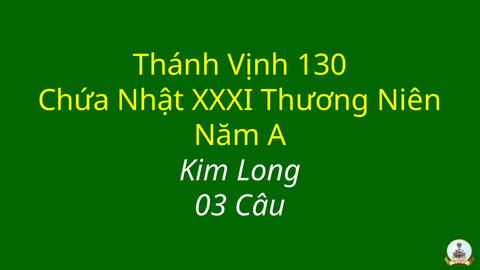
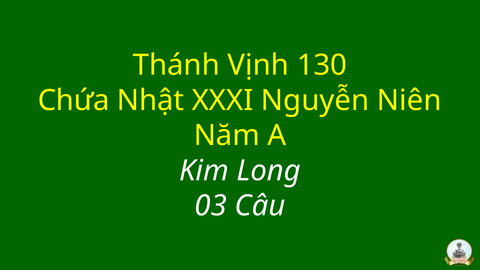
Thương: Thương -> Nguyễn (315, 100)
